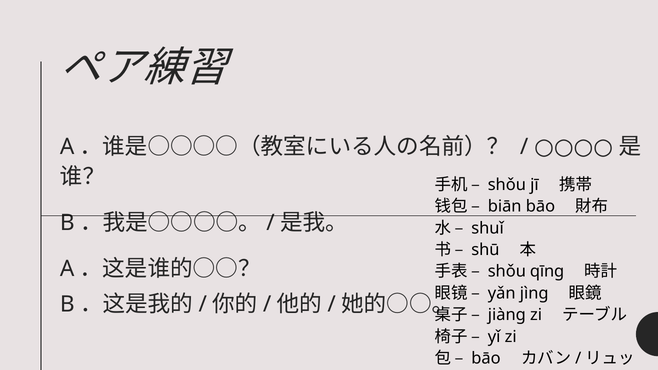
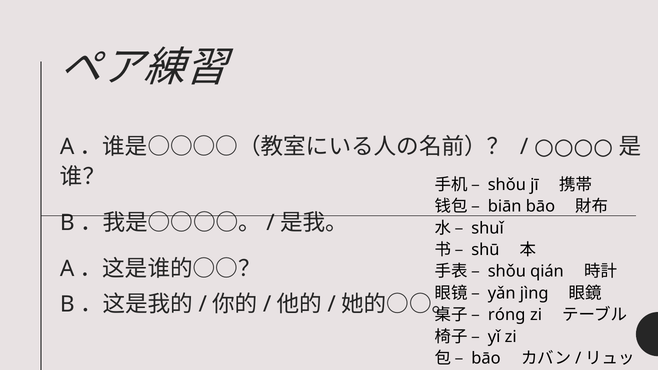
qīng: qīng -> qián (547, 272)
jiàng: jiàng -> róng (507, 315)
